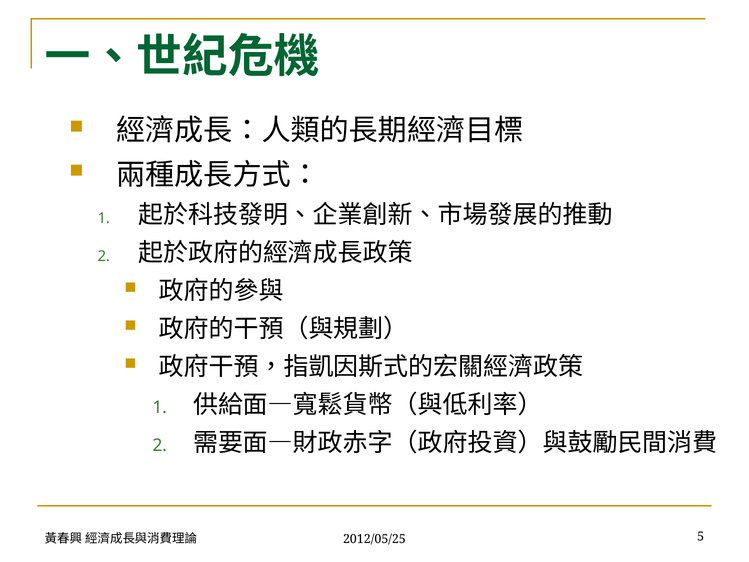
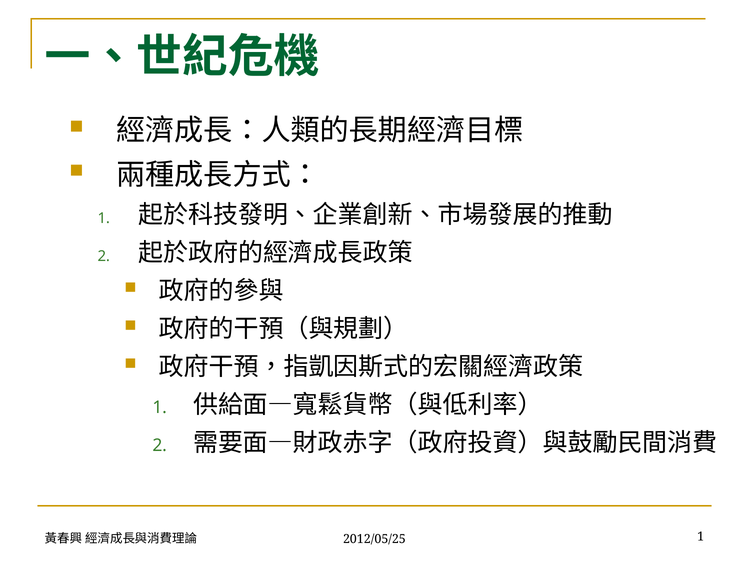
2012/05/25 5: 5 -> 1 (701, 536)
